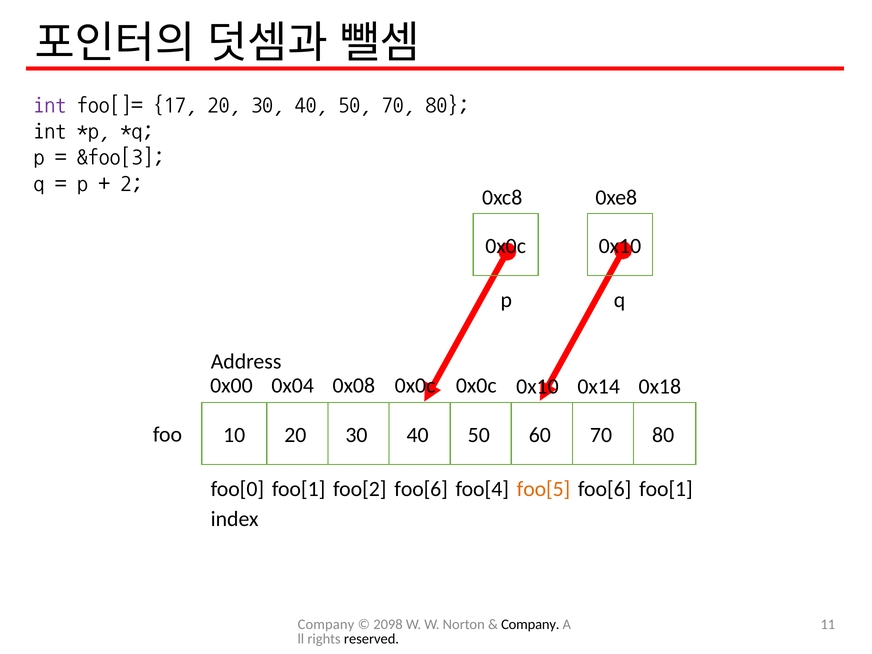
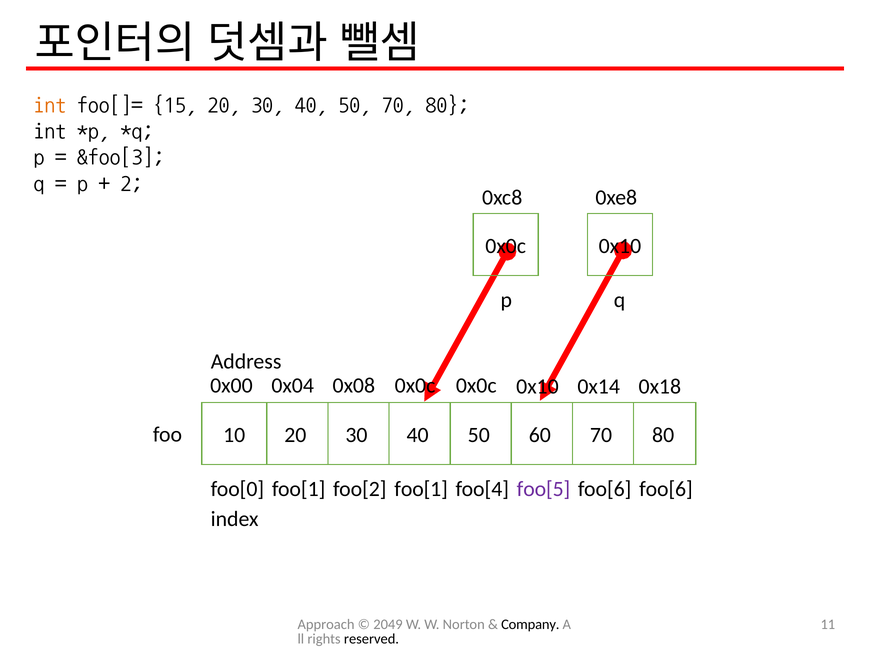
int colour: purple -> orange (50, 104)
17: 17 -> 15 (175, 104)
foo[2 foo[6: foo[6 -> foo[1 (421, 489)
foo[5 colour: orange -> purple (544, 489)
foo[6 foo[1: foo[1 -> foo[6 (666, 489)
Company: Company -> Approach (326, 624)
2098: 2098 -> 2049 (388, 624)
